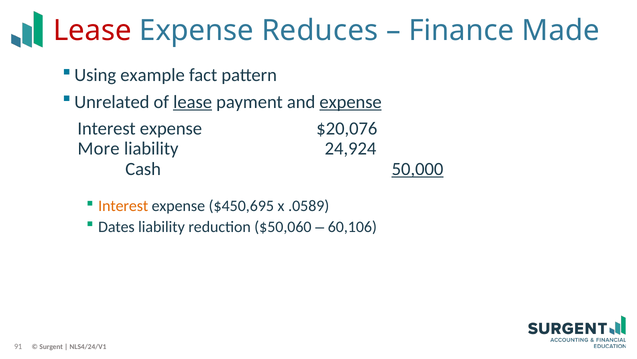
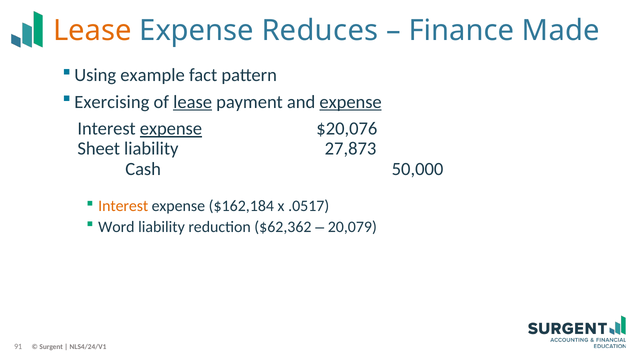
Lease colour: red -> orange (92, 31)
Unrelated: Unrelated -> Exercising (112, 102)
expense underline: none -> present (171, 128)
More: More -> Sheet (99, 149)
24,924: 24,924 -> 27,873 (351, 149)
50,000 underline: present -> none (418, 169)
$450,695: $450,695 -> $162,184 (241, 206)
.0589: .0589 -> .0517 (309, 206)
Dates: Dates -> Word (116, 226)
$50,060: $50,060 -> $62,362 (283, 226)
60,106: 60,106 -> 20,079 (352, 226)
